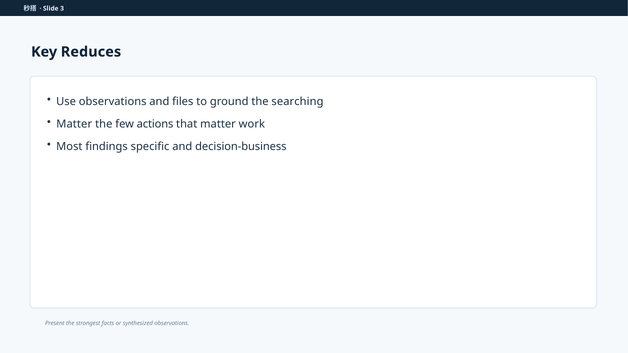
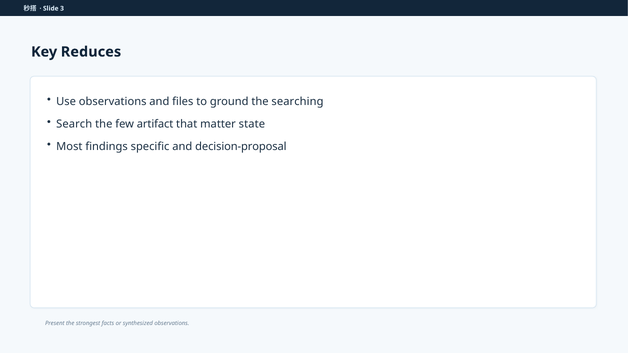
Matter: Matter -> Search (74, 124)
actions: actions -> artifact (155, 124)
work: work -> state (252, 124)
decision-business: decision-business -> decision-proposal (241, 147)
